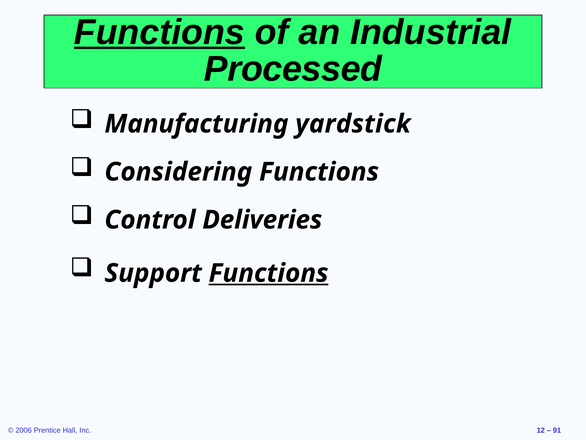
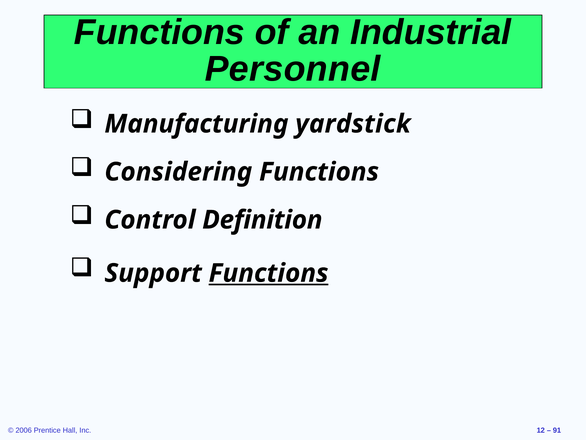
Functions underline: present -> none (159, 32)
Processed: Processed -> Personnel (293, 69)
Deliveries: Deliveries -> Definition (262, 220)
